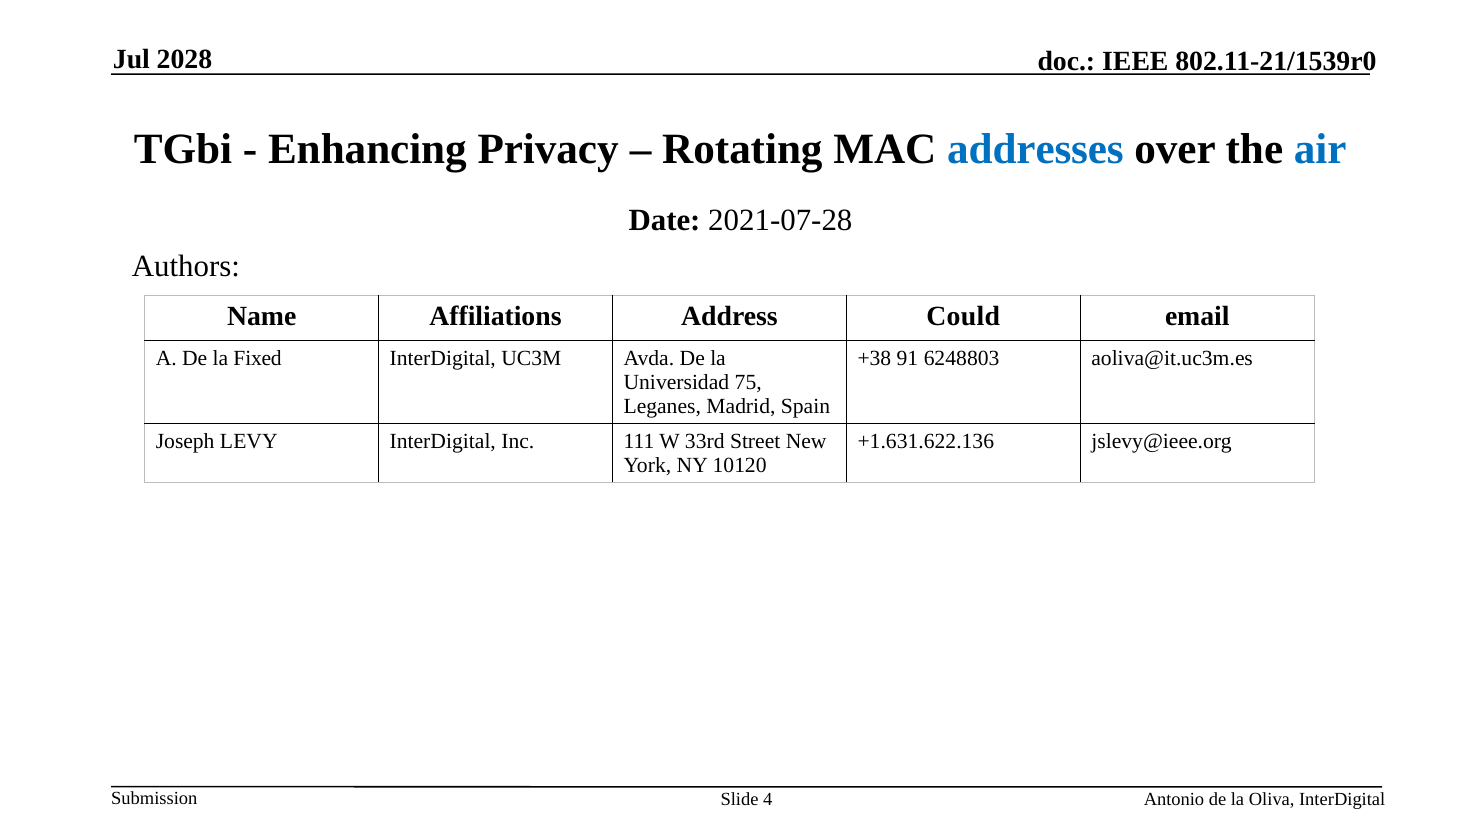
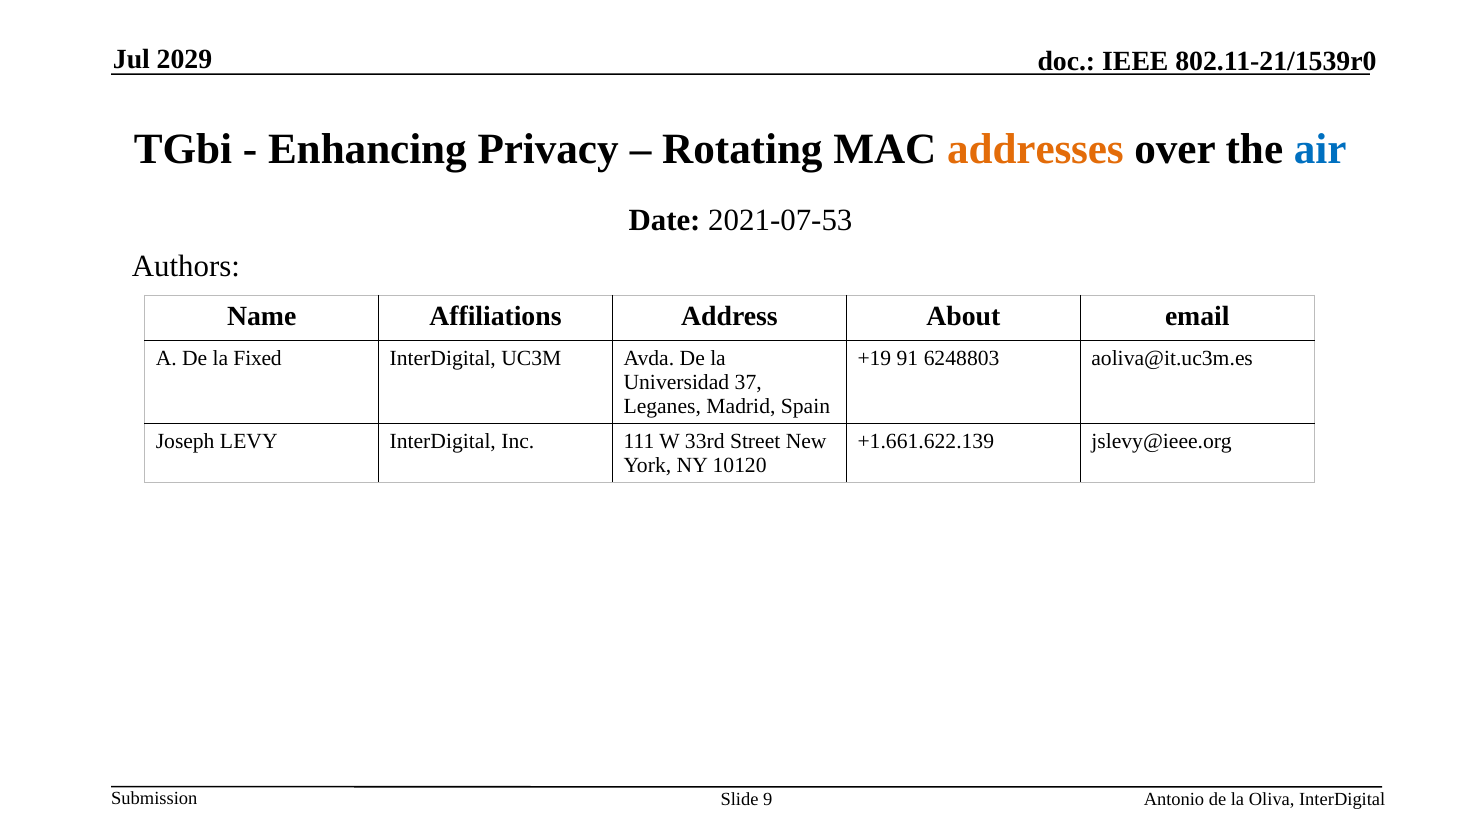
2028: 2028 -> 2029 (184, 59)
addresses colour: blue -> orange (1035, 149)
2021-07-28: 2021-07-28 -> 2021-07-53 (780, 221)
Could: Could -> About (963, 317)
+38: +38 -> +19 (874, 358)
75: 75 -> 37 (748, 382)
+1.631.622.136: +1.631.622.136 -> +1.661.622.139 (926, 441)
4: 4 -> 9 (768, 799)
